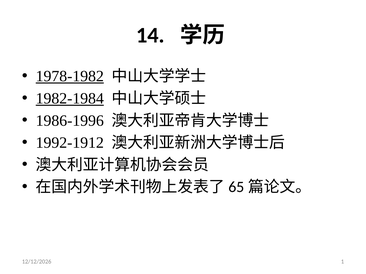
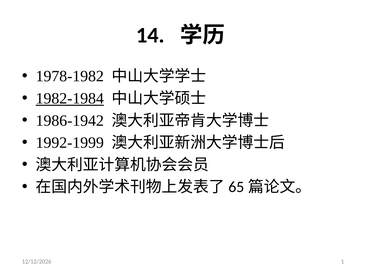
1978-1982 underline: present -> none (70, 76)
1986-1996: 1986-1996 -> 1986-1942 (70, 121)
1992-1912: 1992-1912 -> 1992-1999 (70, 143)
